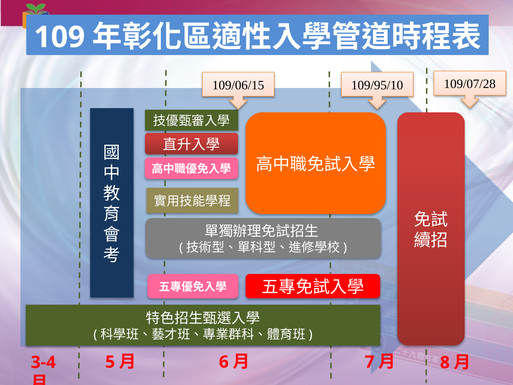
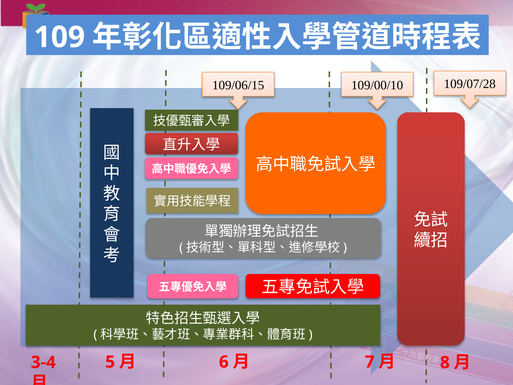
109/95/10: 109/95/10 -> 109/00/10 (377, 85)
